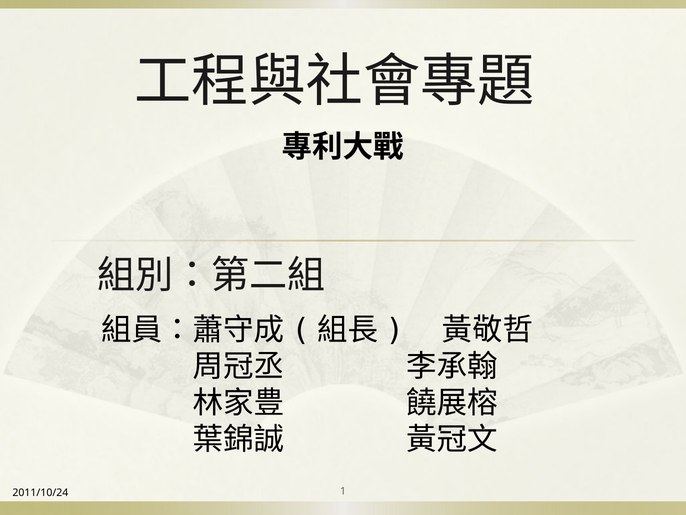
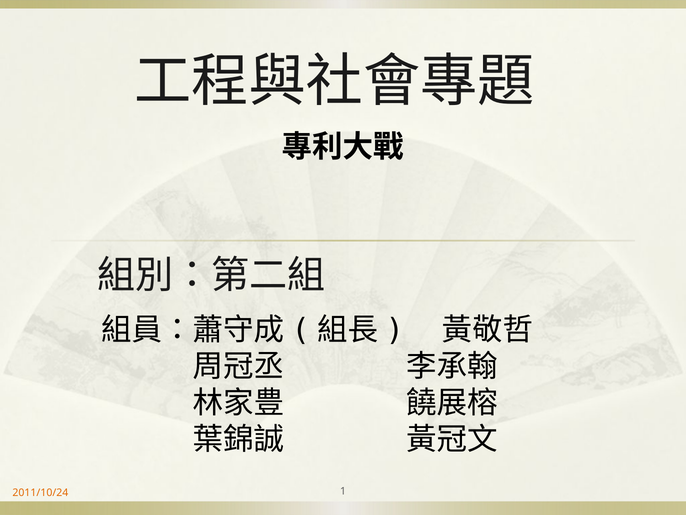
2011/10/24 colour: black -> orange (40, 493)
